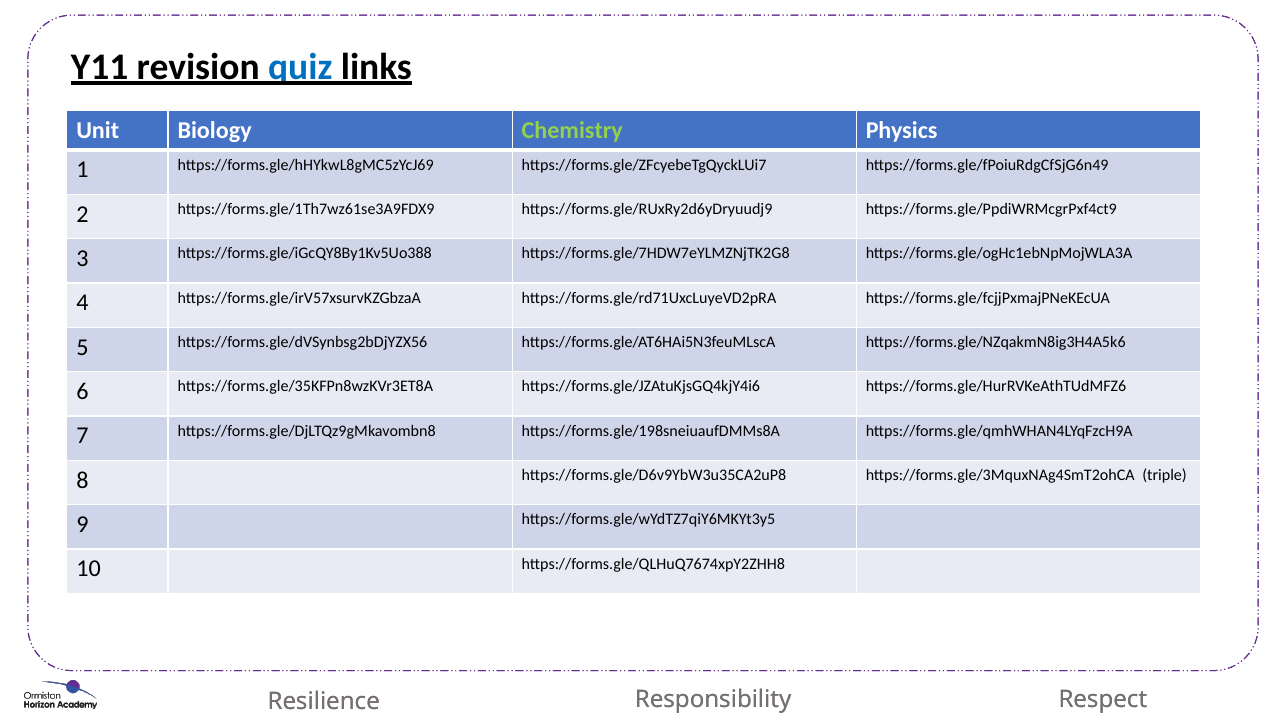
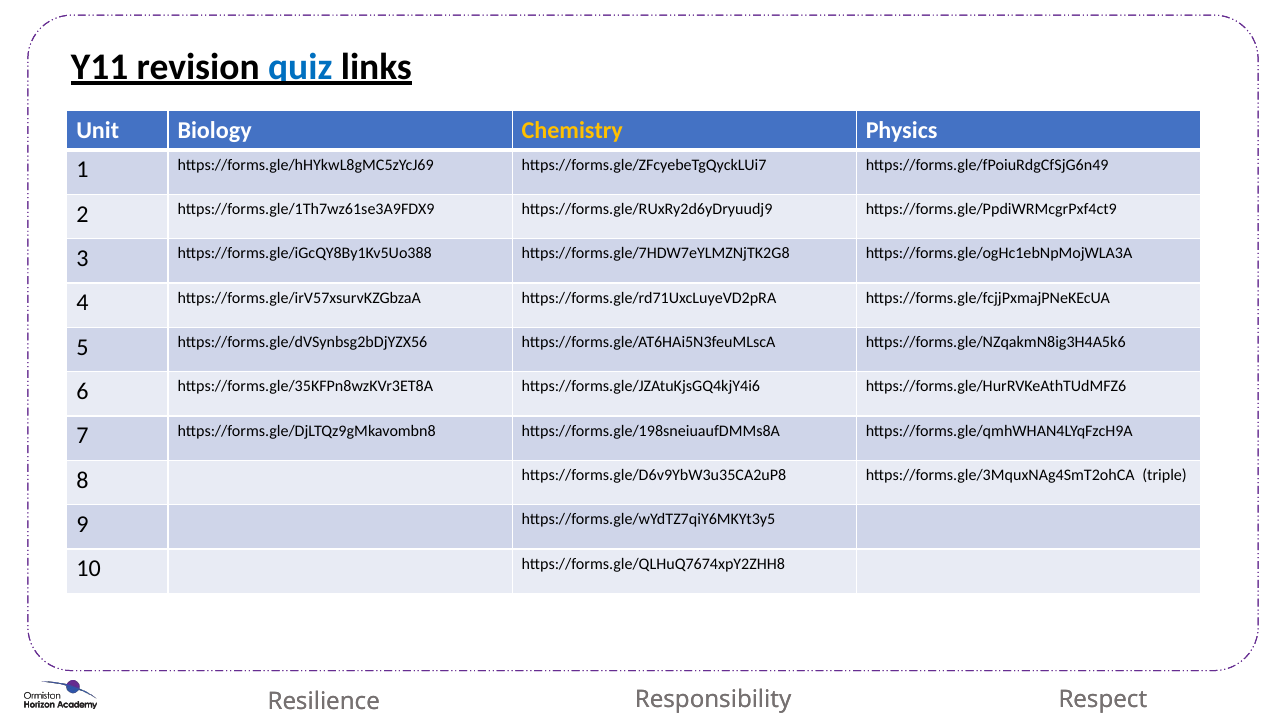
Chemistry colour: light green -> yellow (572, 131)
